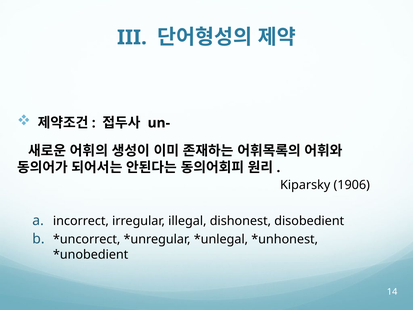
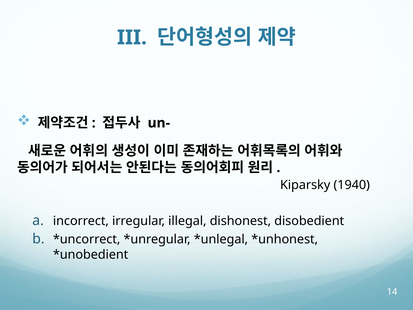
1906: 1906 -> 1940 (352, 185)
